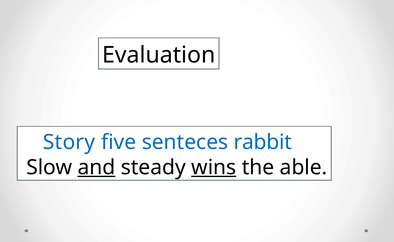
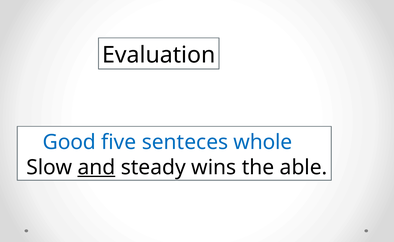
Story: Story -> Good (69, 142)
rabbit: rabbit -> whole (263, 142)
wins underline: present -> none (214, 168)
